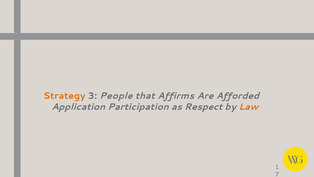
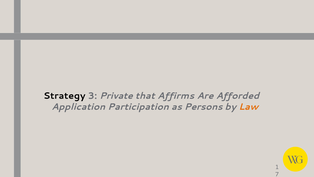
Strategy colour: orange -> black (64, 96)
People: People -> Private (116, 96)
Respect: Respect -> Persons (203, 107)
